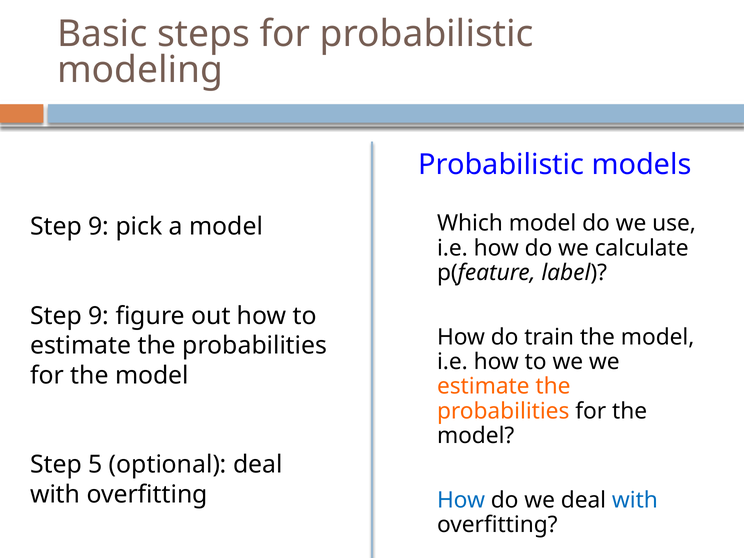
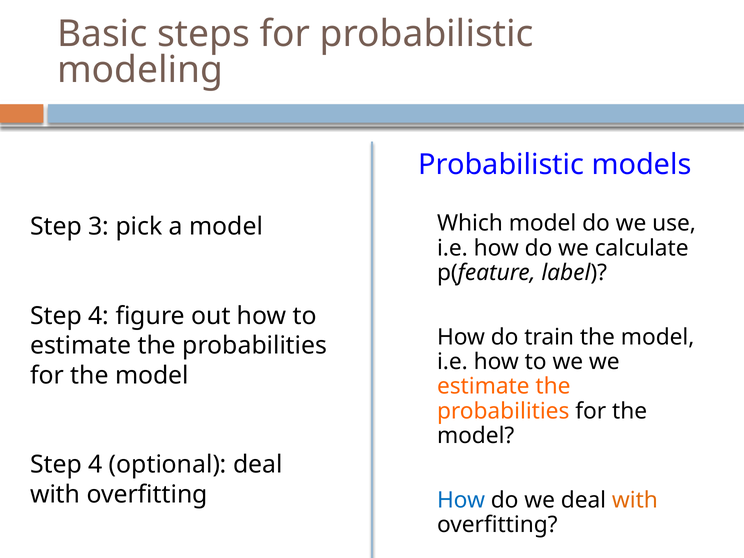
9: 9 -> 3 (99, 227)
9: 9 -> 4 (99, 316)
5: 5 -> 4 (95, 465)
with colour: blue -> orange (635, 500)
